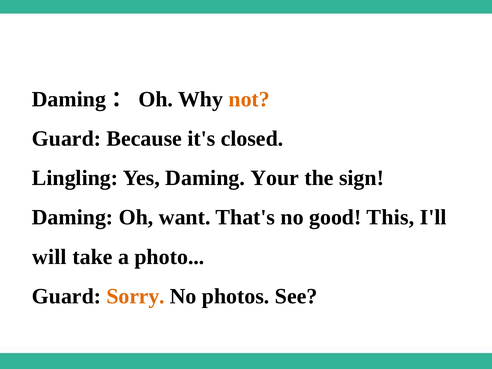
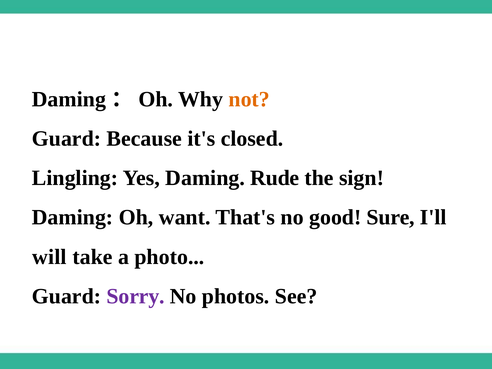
Your: Your -> Rude (275, 178)
This: This -> Sure (391, 217)
Sorry colour: orange -> purple (136, 296)
